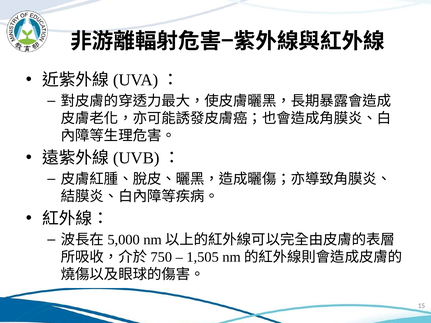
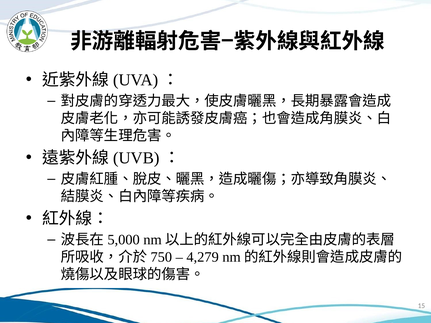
1,505: 1,505 -> 4,279 (203, 257)
